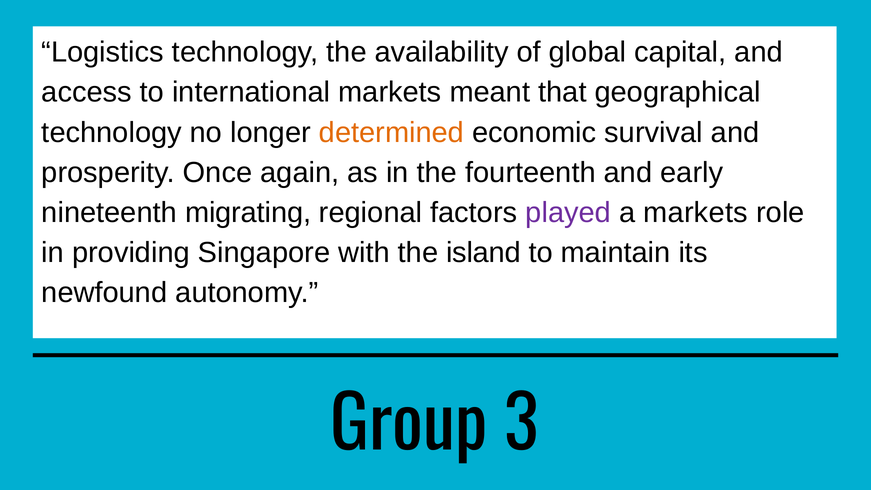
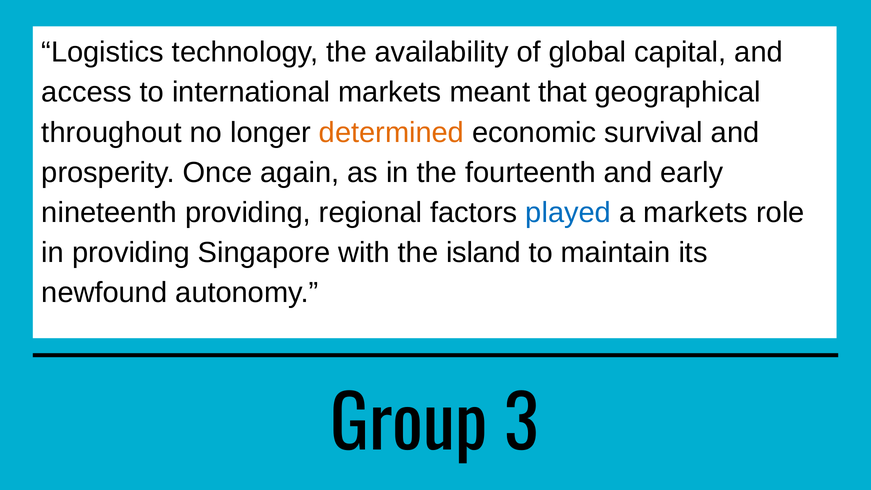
technology: technology -> throughout (112, 132)
nineteenth migrating: migrating -> providing (248, 213)
played colour: purple -> blue (568, 213)
